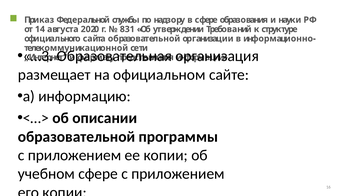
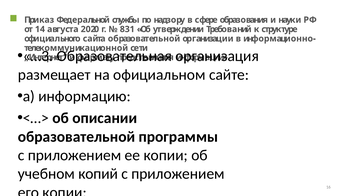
учебном сфере: сфере -> копий (98, 174)
